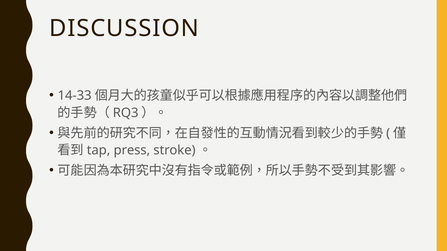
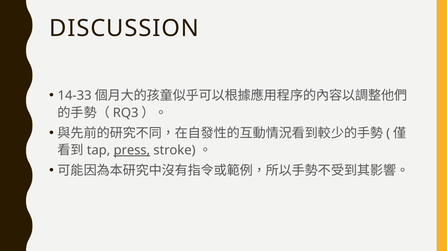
press underline: none -> present (132, 151)
